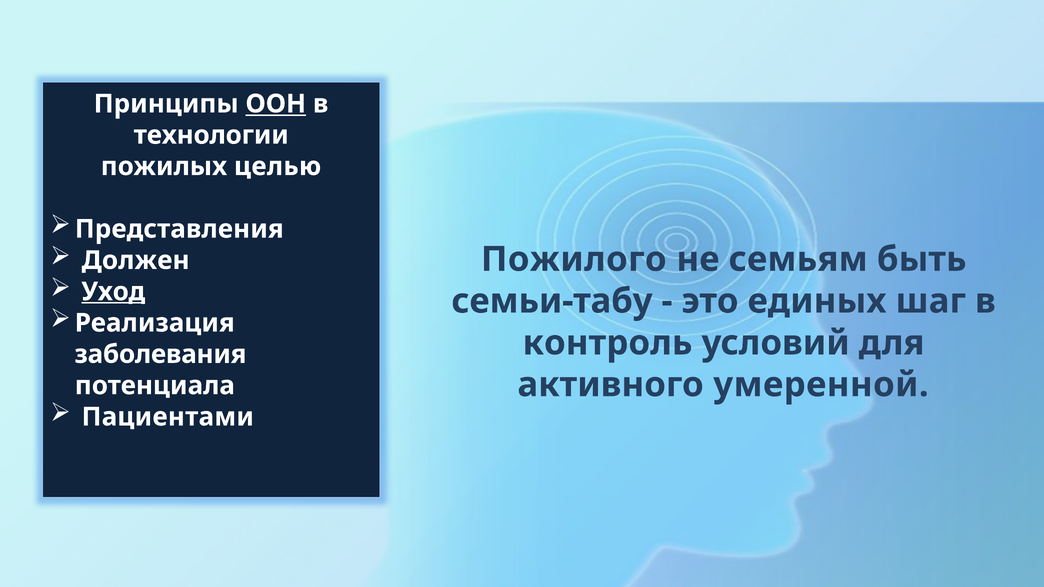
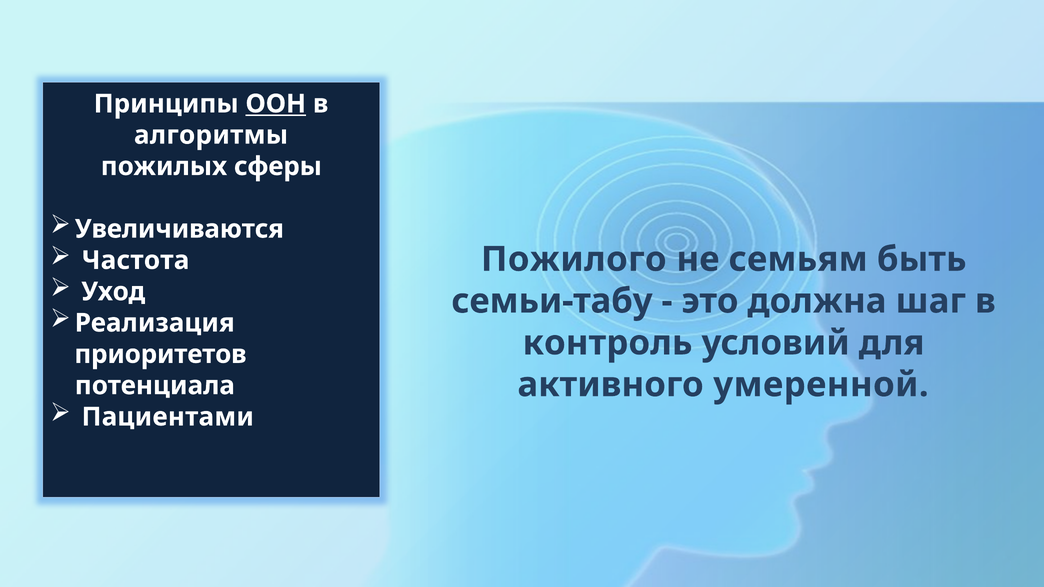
технологии: технологии -> алгоритмы (211, 135)
целью: целью -> сферы (278, 167)
Представления: Представления -> Увеличиваются (179, 229)
Должен: Должен -> Частота (135, 260)
Уход underline: present -> none (113, 292)
единых: единых -> должна (817, 301)
заболевания: заболевания -> приоритетов (160, 354)
